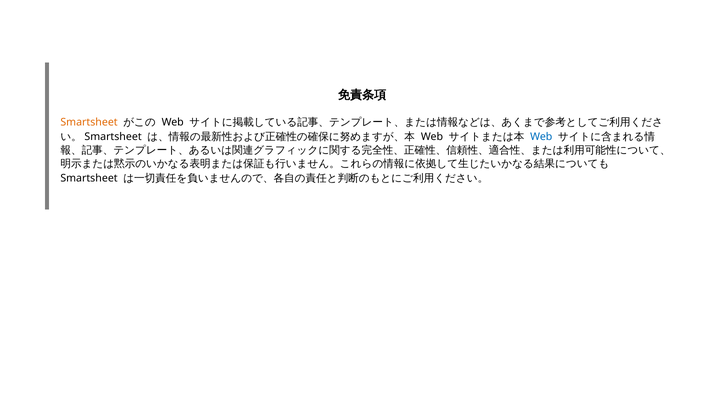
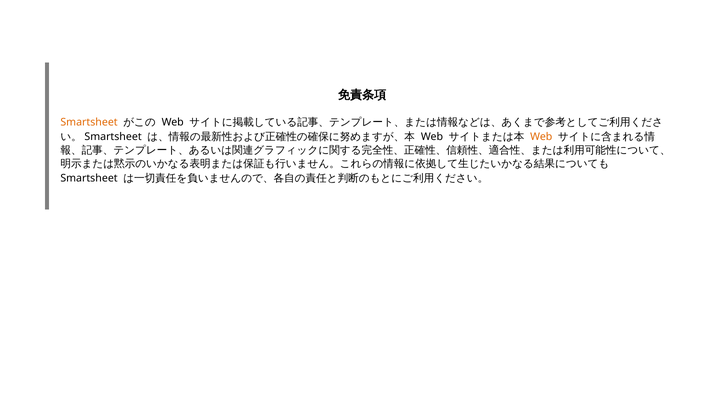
Web colour: blue -> orange (541, 137)
